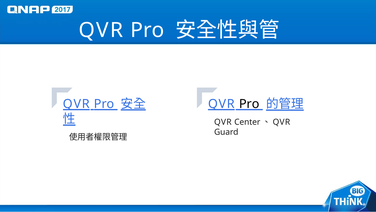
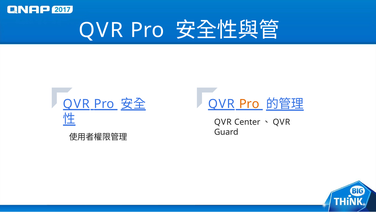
Pro colour: black -> orange (249, 104)
